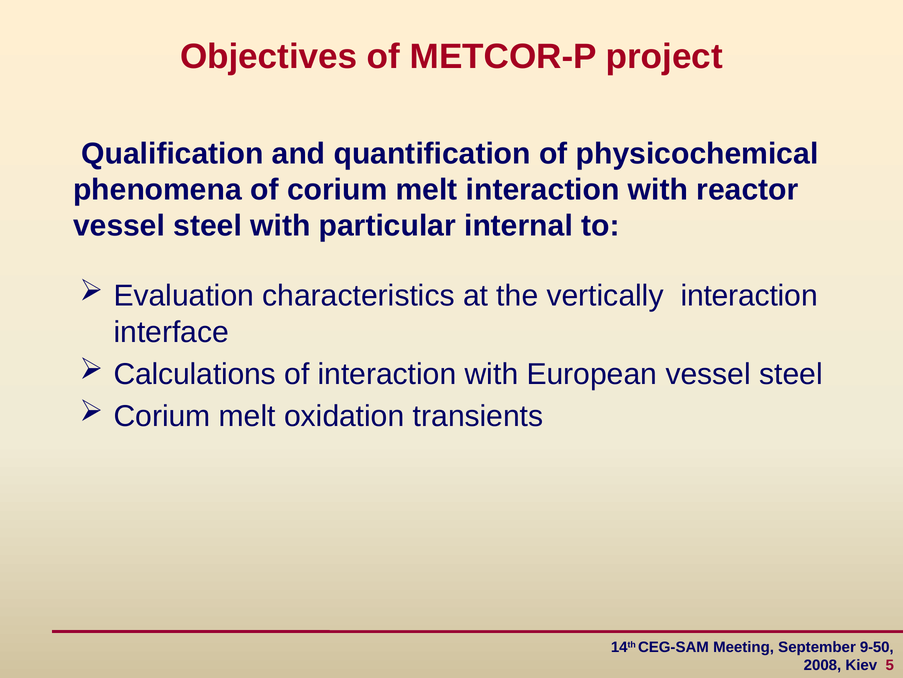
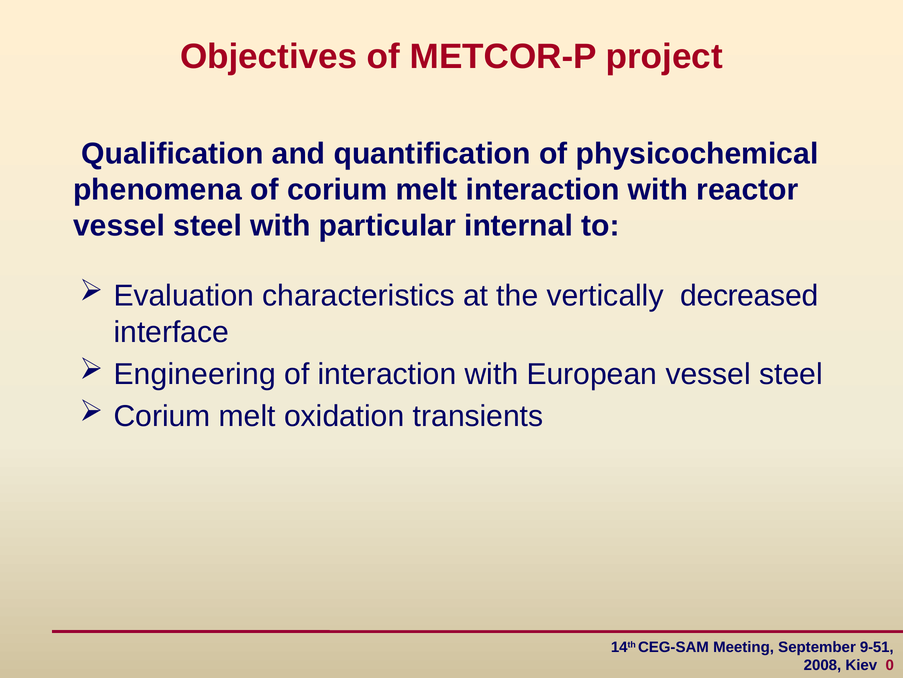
vertically interaction: interaction -> decreased (749, 296)
Calculations: Calculations -> Engineering (195, 374)
9-50: 9-50 -> 9-51 (877, 647)
5: 5 -> 0 (890, 665)
